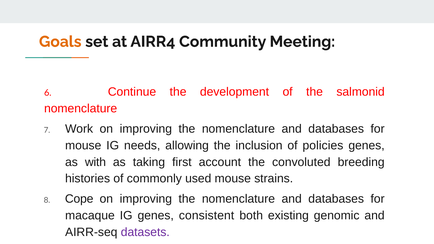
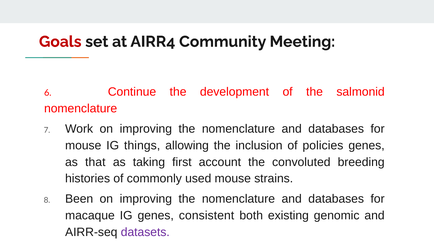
Goals colour: orange -> red (60, 42)
needs: needs -> things (142, 145)
with: with -> that (95, 162)
Cope: Cope -> Been (79, 199)
